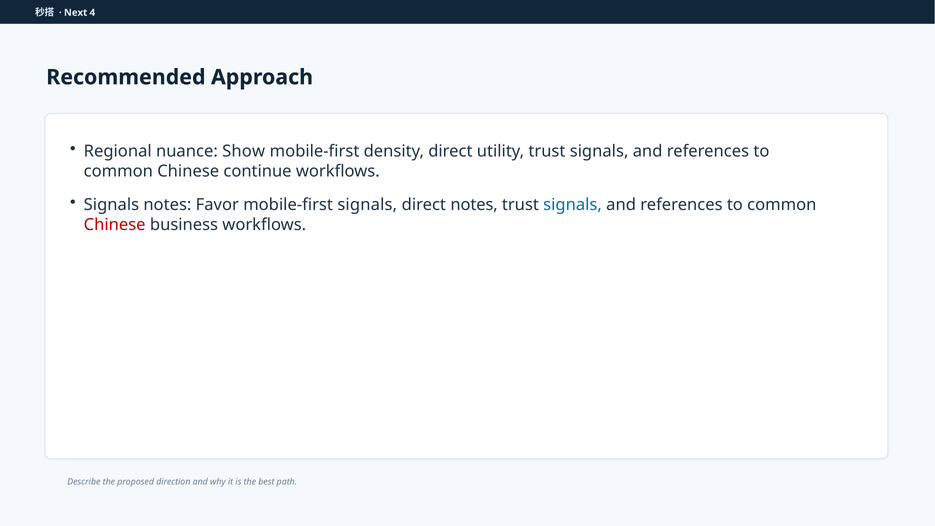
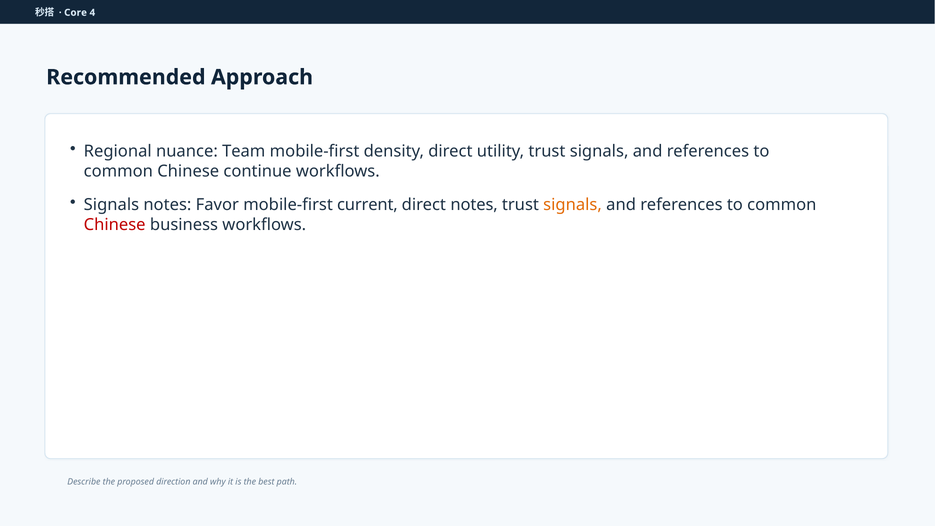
Next: Next -> Core (76, 13)
Show: Show -> Team (244, 151)
mobile-first signals: signals -> current (367, 205)
signals colour: blue -> orange (573, 205)
